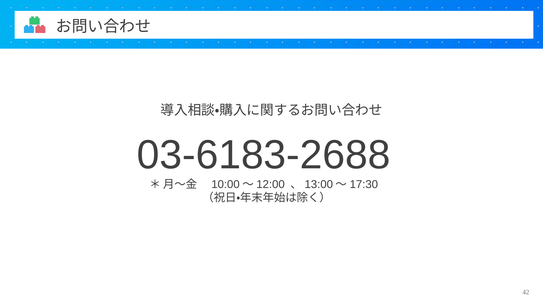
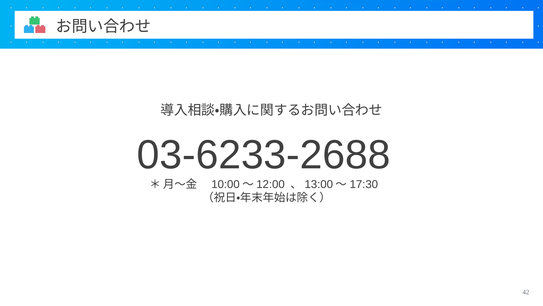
03-6183-2688: 03-6183-2688 -> 03-6233-2688 (264, 155)
